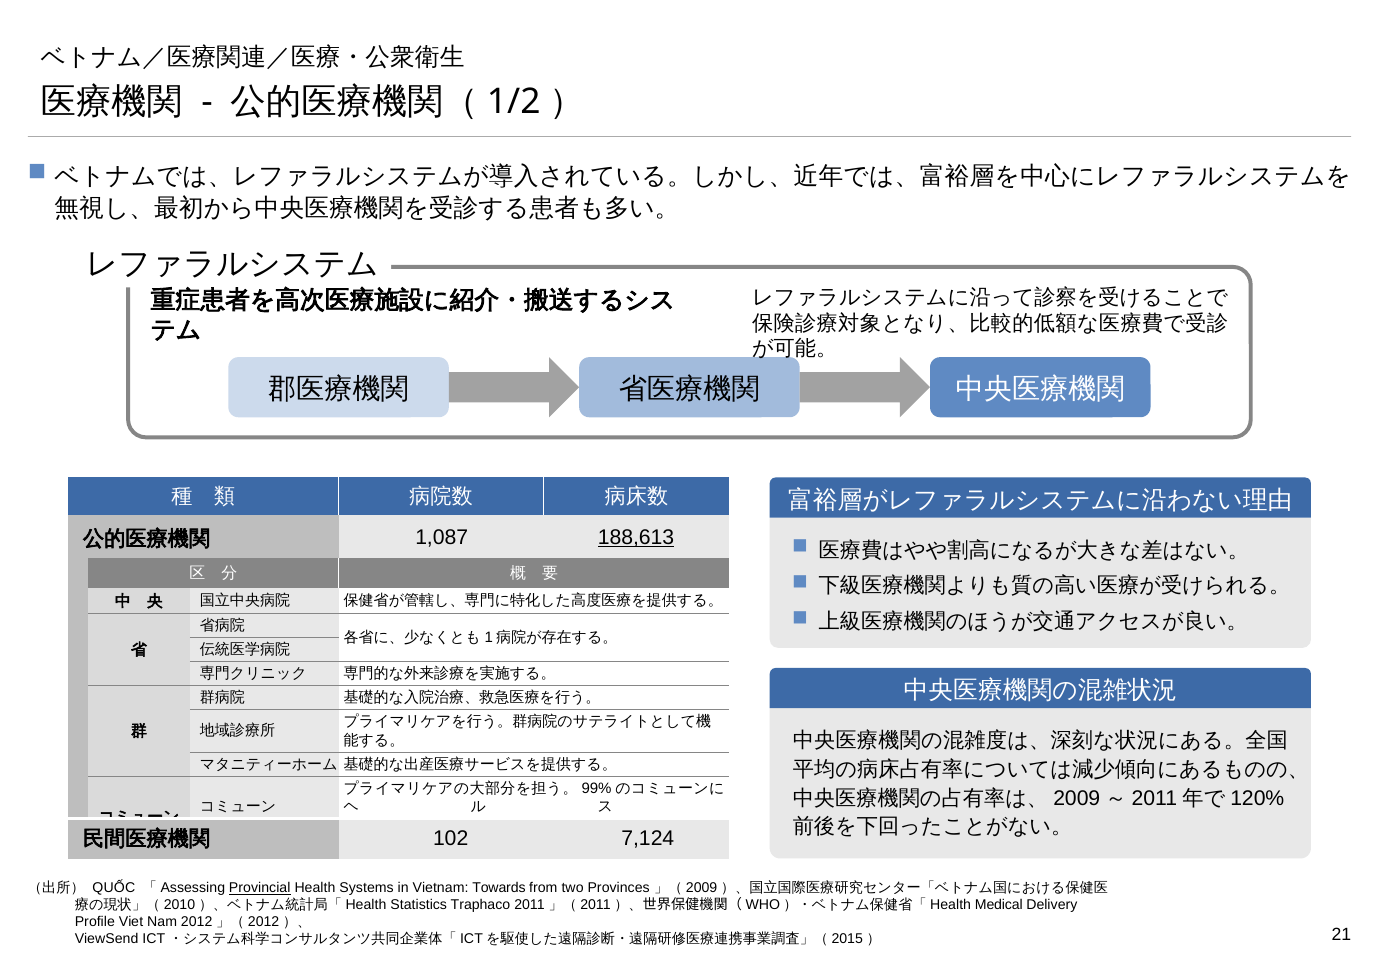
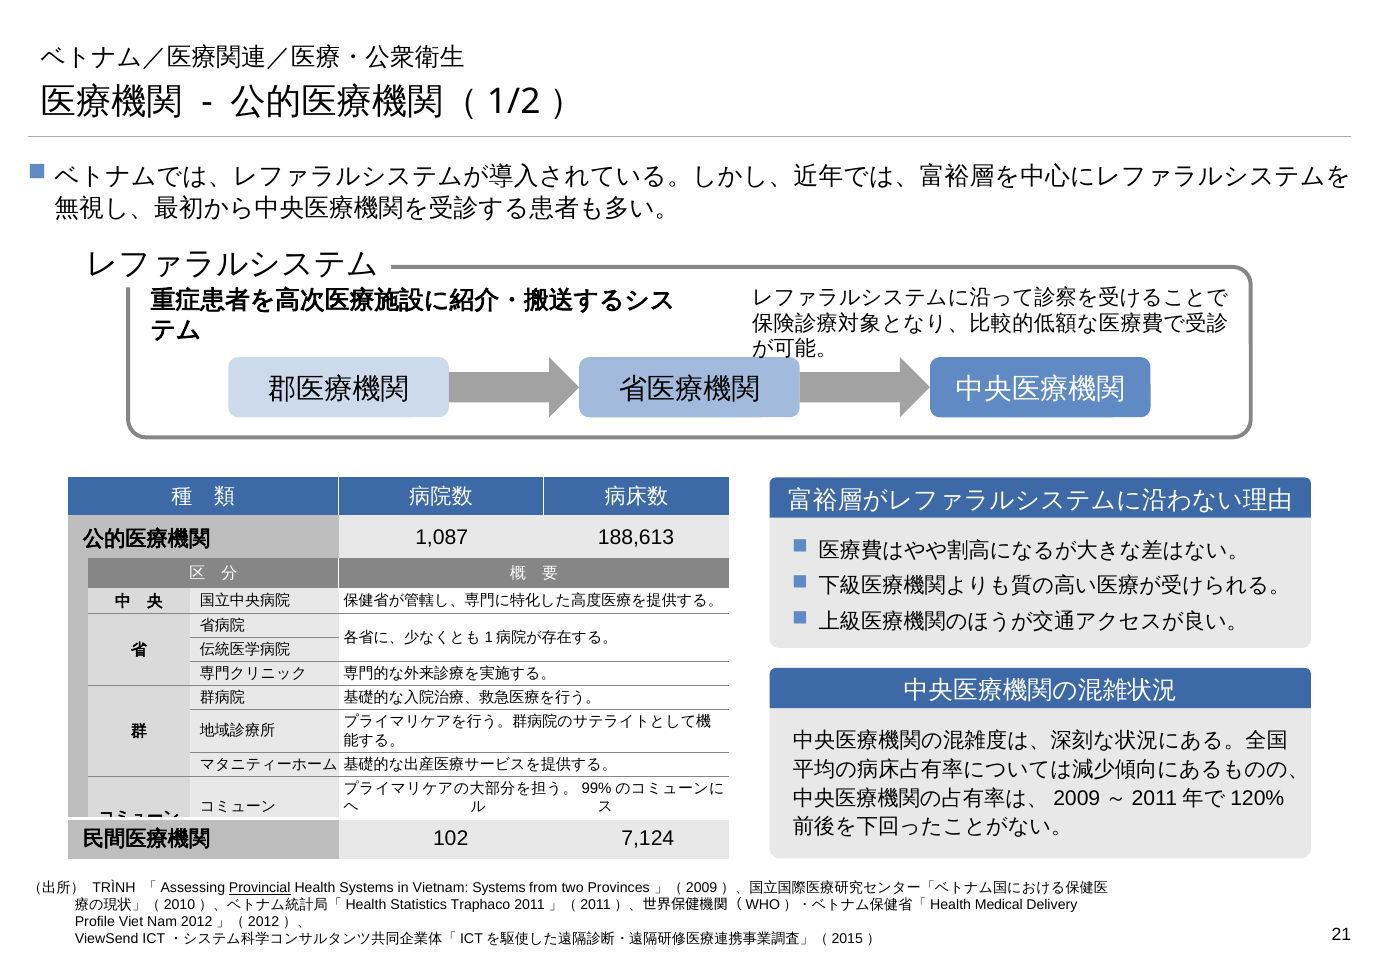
188,613 underline: present -> none (636, 537)
QUỐC: QUỐC -> TRÌNH (114, 888)
Vietnam Towards: Towards -> Systems (499, 888)
